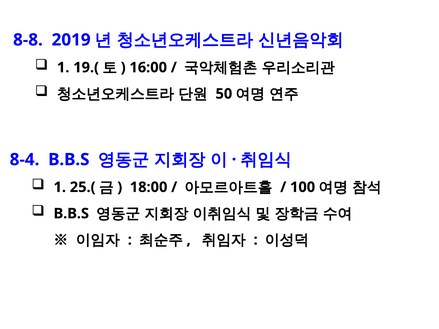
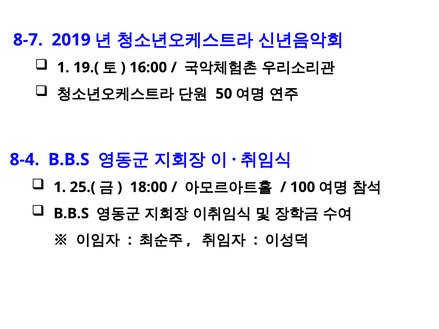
8-8: 8-8 -> 8-7 (28, 40)
